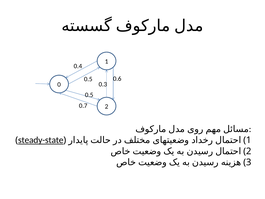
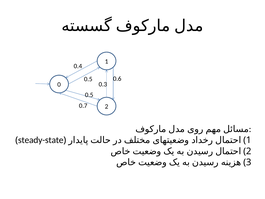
steady-state underline: present -> none (41, 140)
